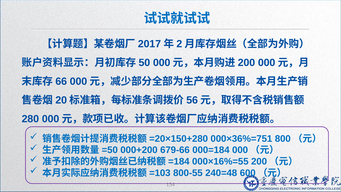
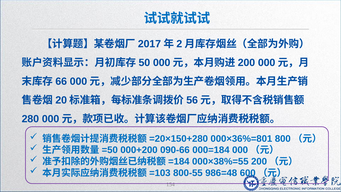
000×36%=751: 000×36%=751 -> 000×36%=801 (241, 139)
679-66: 679-66 -> 090-66 (175, 150)
000×16%=55: 000×16%=55 -> 000×38%=55 (220, 161)
240=48: 240=48 -> 986=48 (221, 173)
